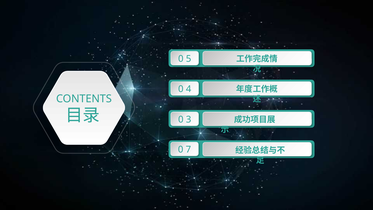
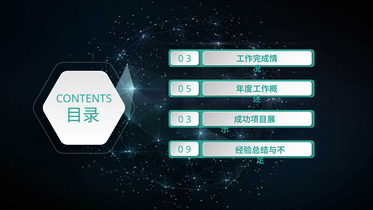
5: 5 -> 3 (189, 59)
4: 4 -> 5 (189, 89)
7: 7 -> 9 (188, 149)
